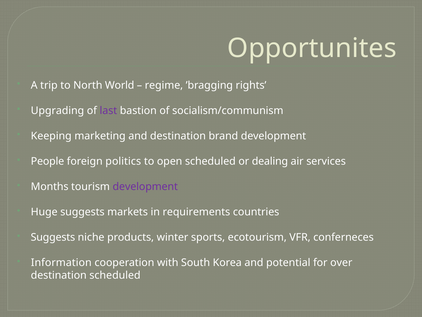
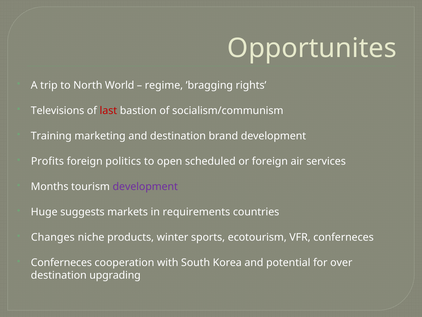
Upgrading: Upgrading -> Televisions (58, 110)
last colour: purple -> red (108, 110)
Keeping: Keeping -> Training (51, 136)
People: People -> Profits (47, 161)
or dealing: dealing -> foreign (270, 161)
Suggests: Suggests -> Changes (53, 237)
Information: Information -> Conferneces (61, 262)
destination scheduled: scheduled -> upgrading (115, 275)
